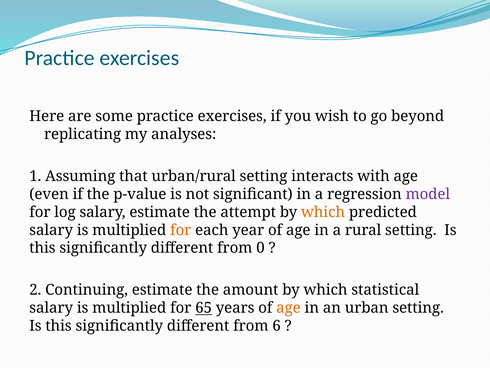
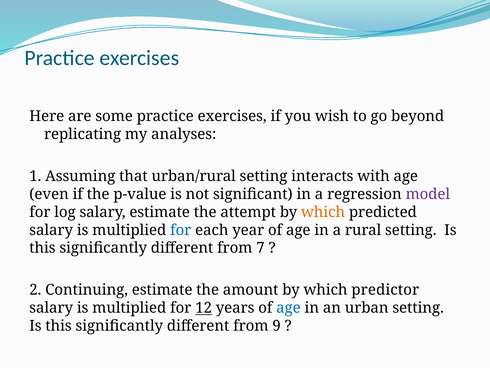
for colour: orange -> blue (181, 230)
0: 0 -> 7 (260, 248)
statistical: statistical -> predictor (385, 290)
65: 65 -> 12 (204, 308)
age colour: orange -> blue (288, 308)
6: 6 -> 9 (277, 325)
